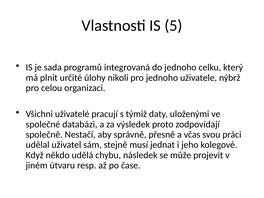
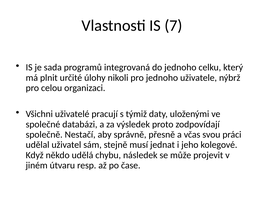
5: 5 -> 7 (173, 26)
